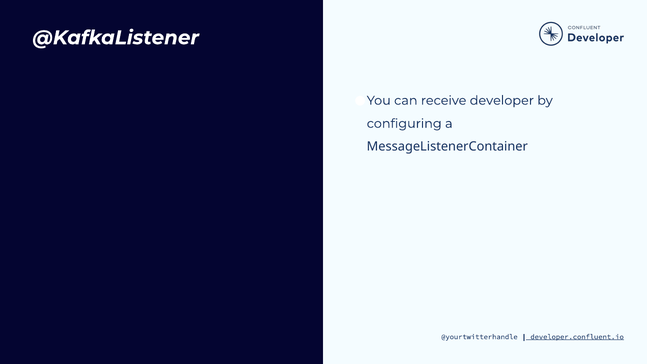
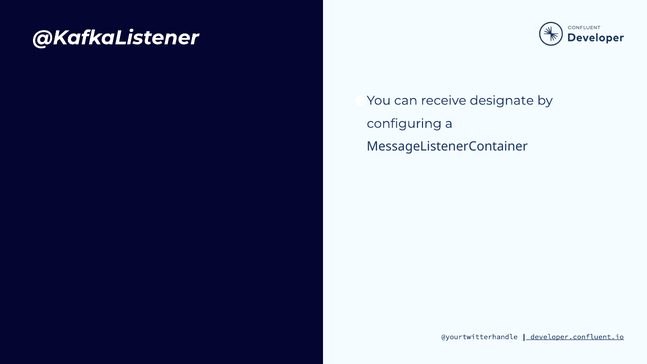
developer: developer -> designate (502, 101)
